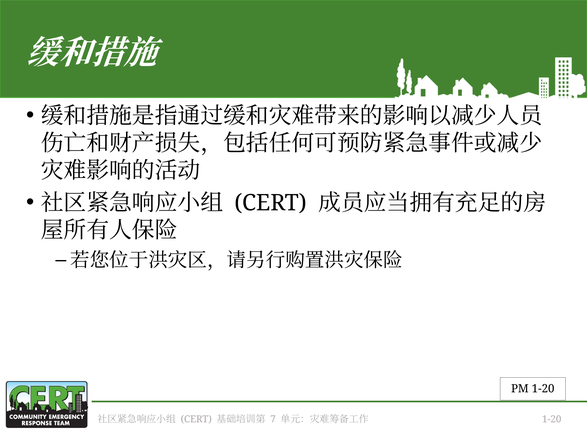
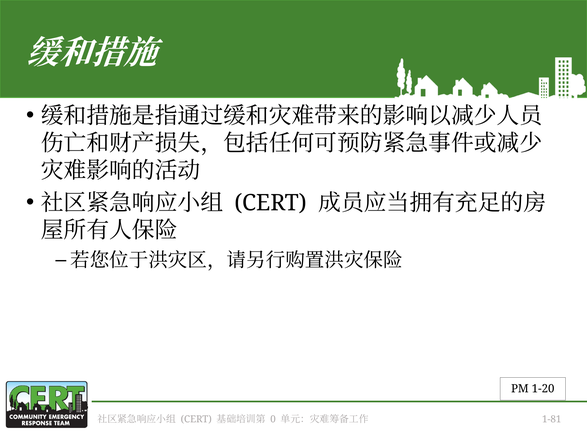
7: 7 -> 0 (273, 420)
1-20: 1-20 -> 1-81 (552, 420)
